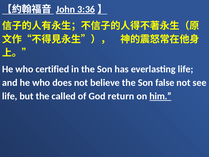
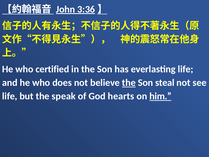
the underline: none -> present (129, 83)
false: false -> steal (165, 83)
called: called -> speak (64, 96)
return: return -> hearts (121, 96)
